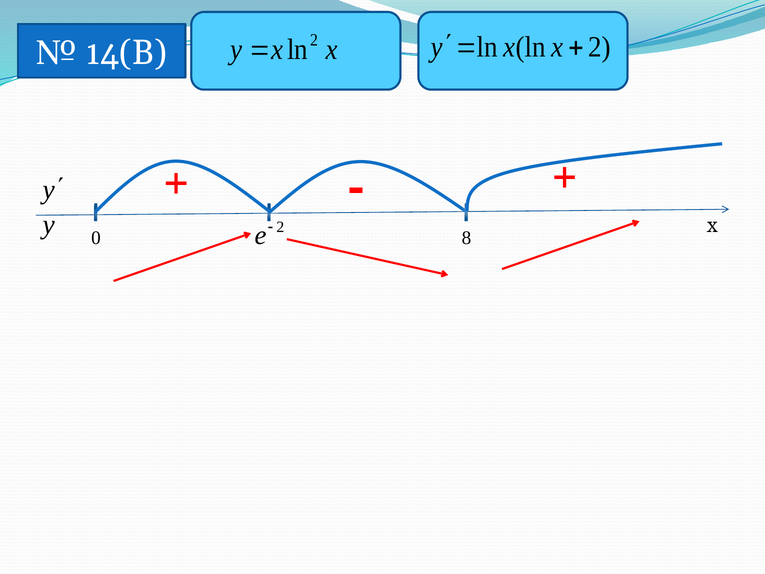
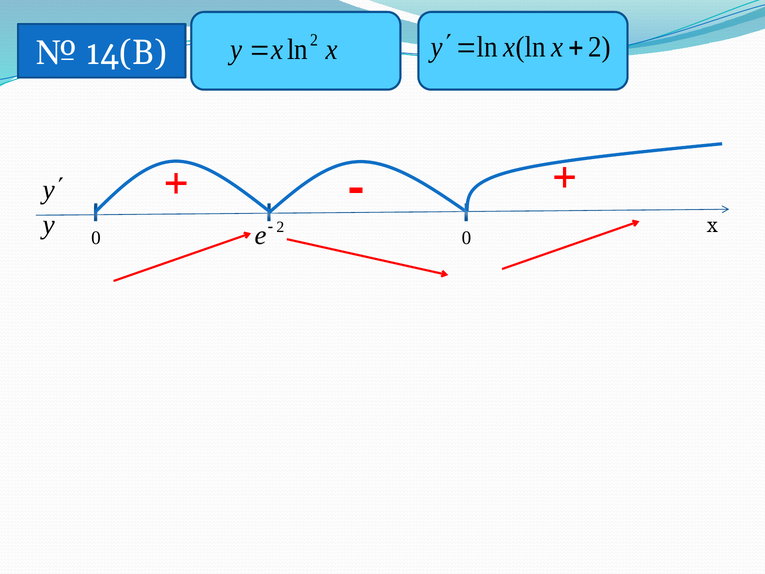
8: 8 -> 0 (467, 238)
